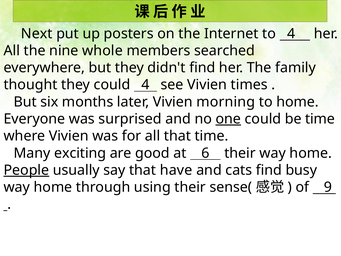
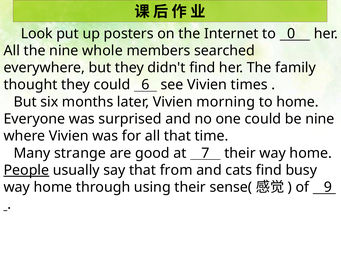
Next: Next -> Look (37, 34)
to 4: 4 -> 0 (291, 34)
could 4: 4 -> 6 (146, 85)
one underline: present -> none (228, 119)
be time: time -> nine (320, 119)
exciting: exciting -> strange (80, 153)
6: 6 -> 7 (205, 153)
have: have -> from (176, 170)
